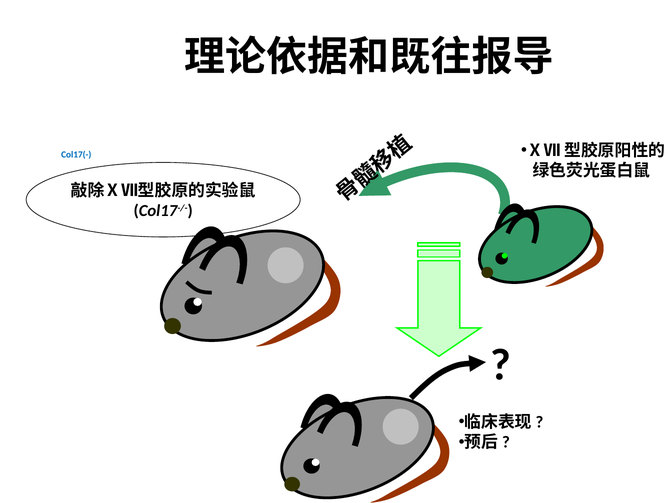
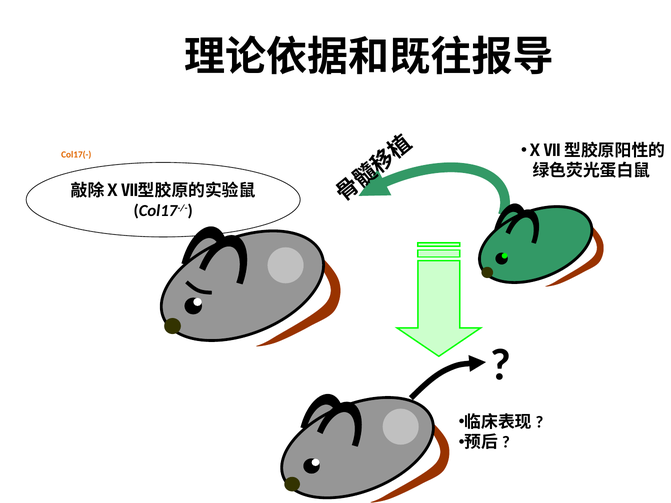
Col17(- colour: blue -> orange (76, 155)
